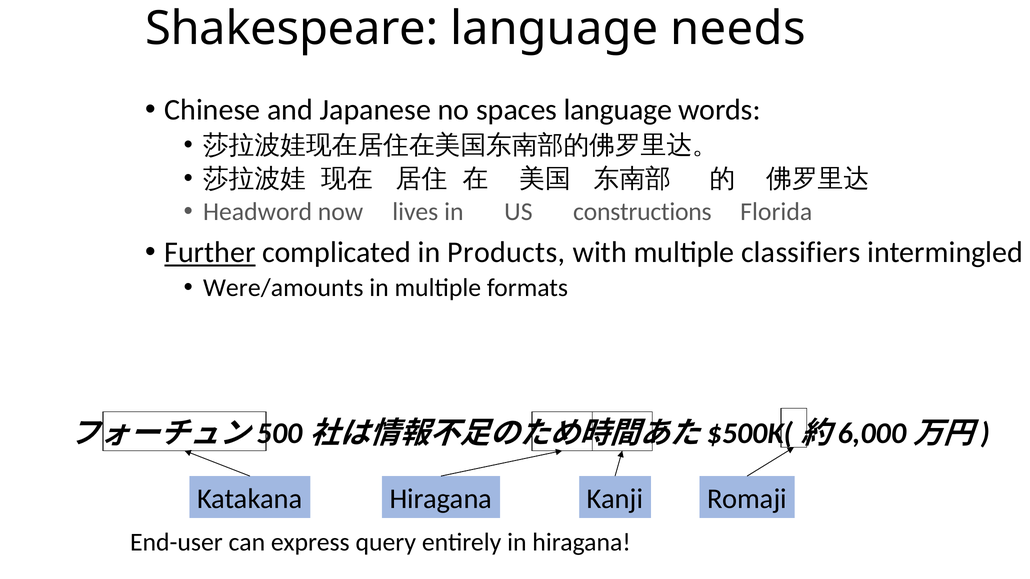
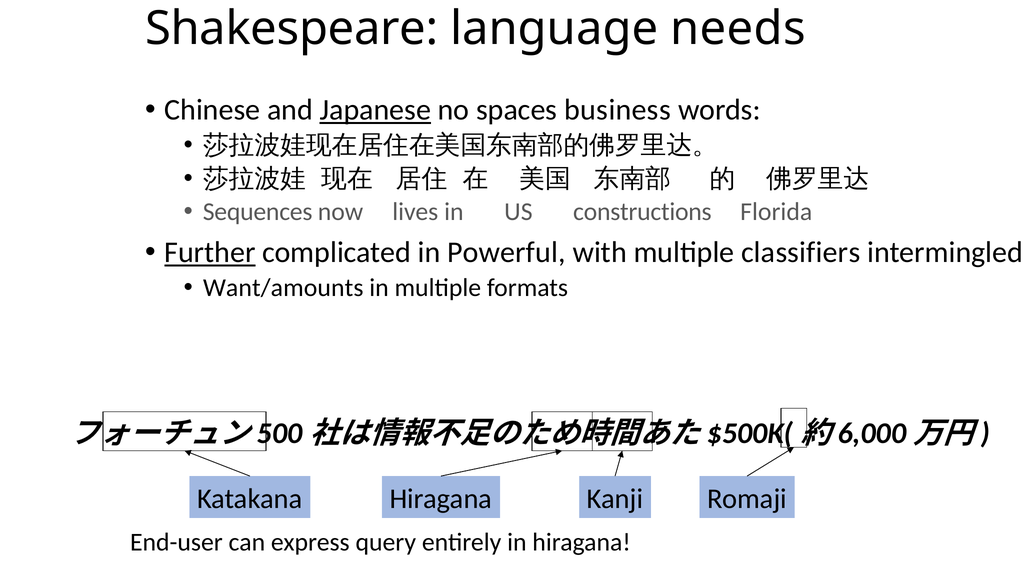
Japanese underline: none -> present (375, 110)
spaces language: language -> business (618, 110)
Headword: Headword -> Sequences (258, 212)
Products: Products -> Powerful (506, 253)
Were/amounts: Were/amounts -> Want/amounts (283, 288)
